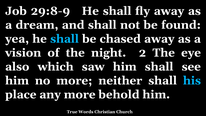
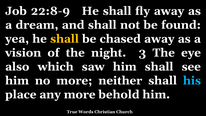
29:8-9: 29:8-9 -> 22:8-9 (50, 11)
shall colour: light blue -> yellow (65, 39)
2: 2 -> 3 (142, 53)
